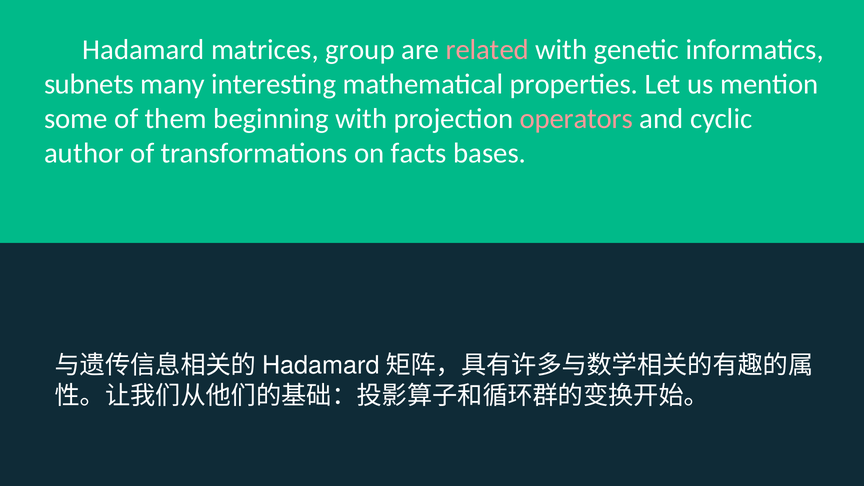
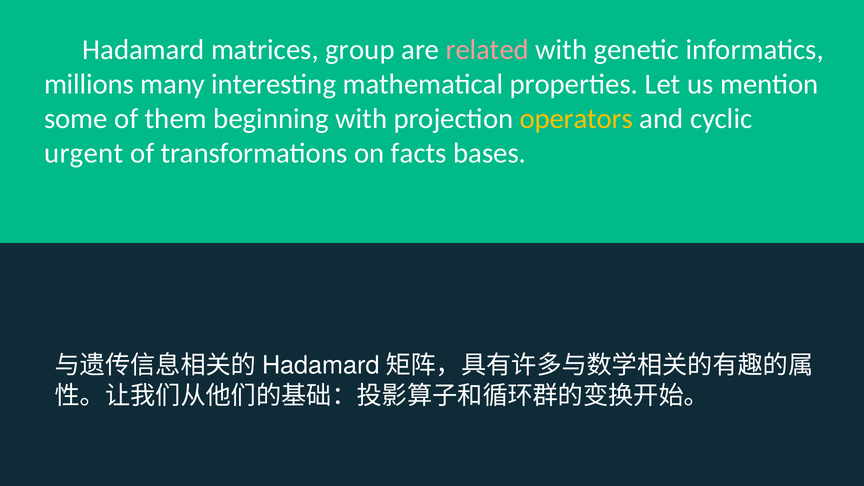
subnets: subnets -> millions (89, 84)
operators colour: pink -> yellow (576, 119)
author: author -> urgent (84, 153)
